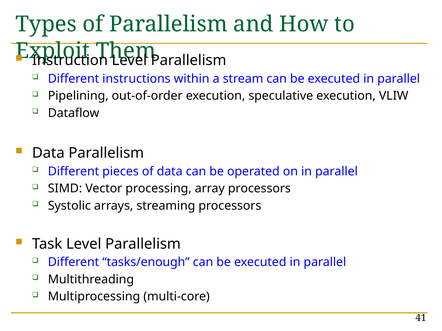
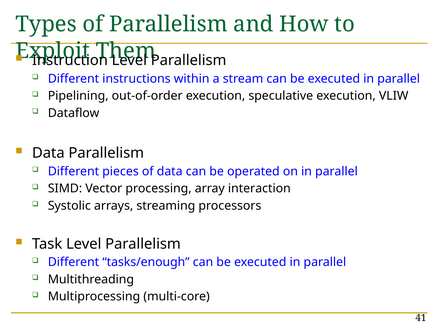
array processors: processors -> interaction (259, 189)
